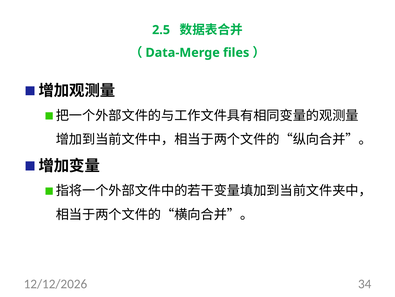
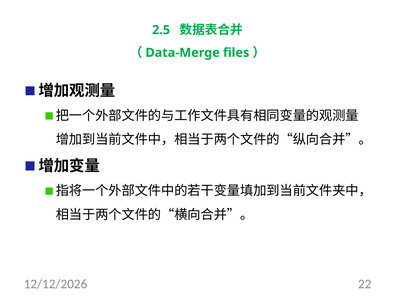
34: 34 -> 22 (365, 283)
